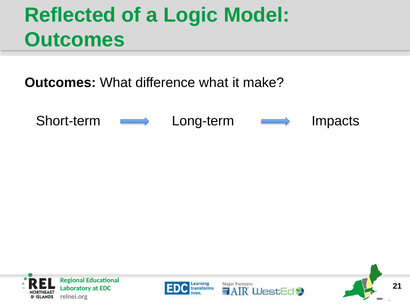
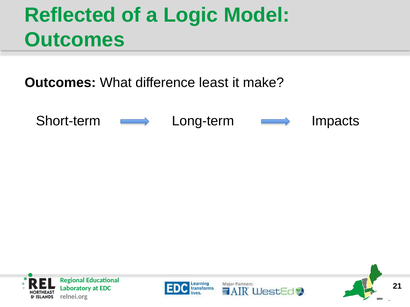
difference what: what -> least (214, 83)
